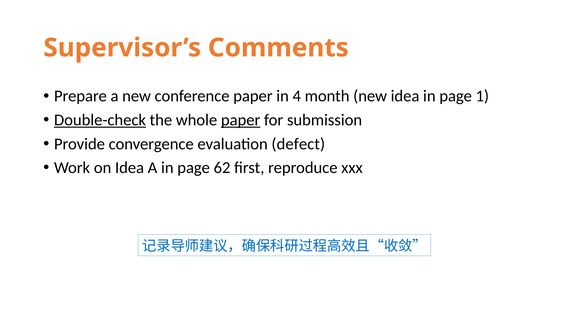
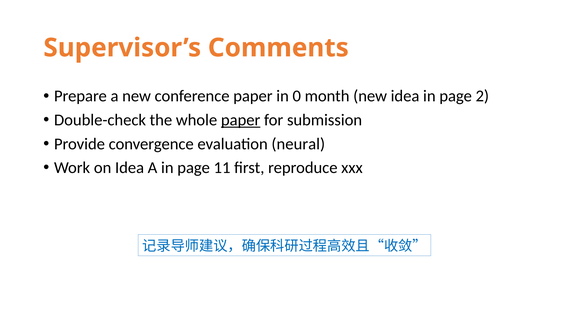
4: 4 -> 0 (297, 96)
1: 1 -> 2 (482, 96)
Double-check underline: present -> none (100, 120)
defect: defect -> neural (298, 144)
62: 62 -> 11 (222, 168)
